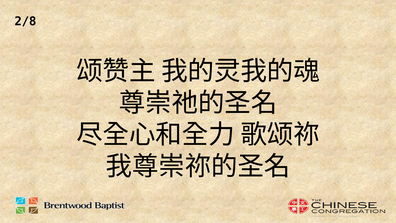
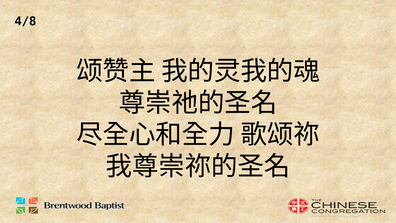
2/8: 2/8 -> 4/8 (25, 21)
